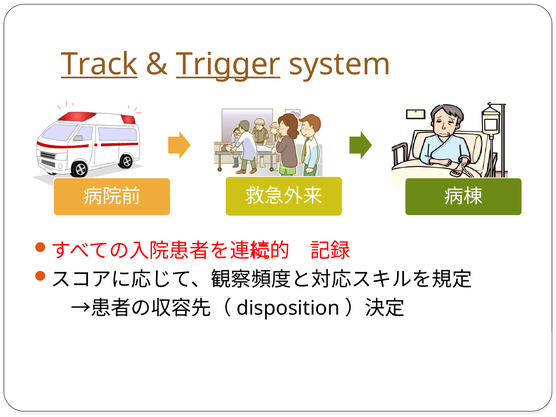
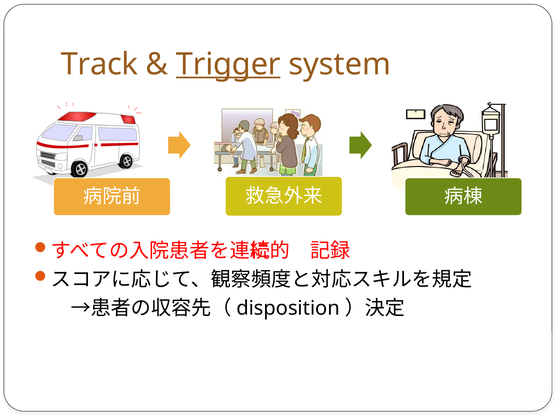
Track underline: present -> none (99, 64)
